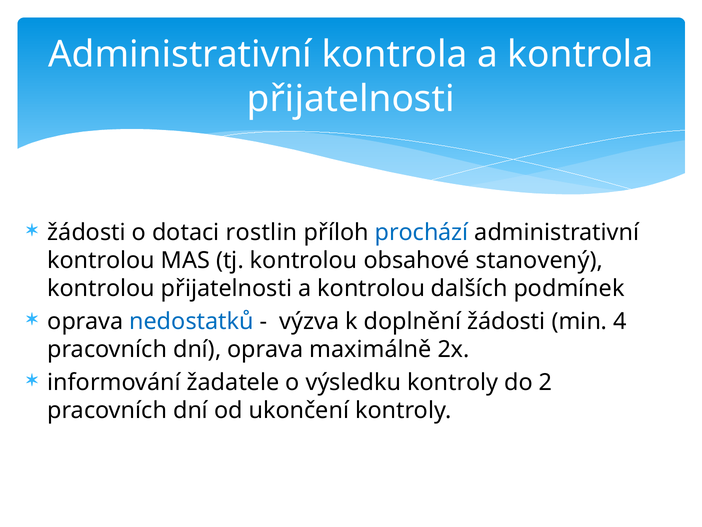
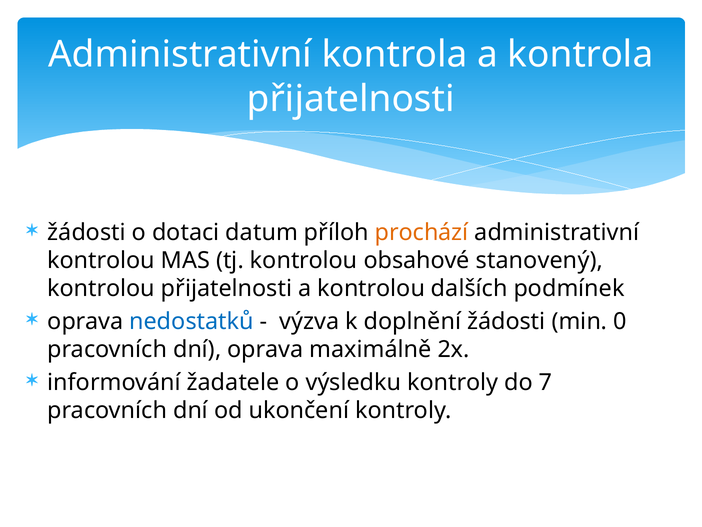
rostlin: rostlin -> datum (262, 232)
prochází colour: blue -> orange (422, 232)
4: 4 -> 0 (620, 321)
2: 2 -> 7 (546, 382)
